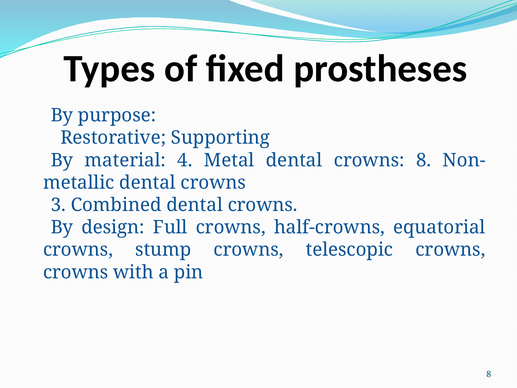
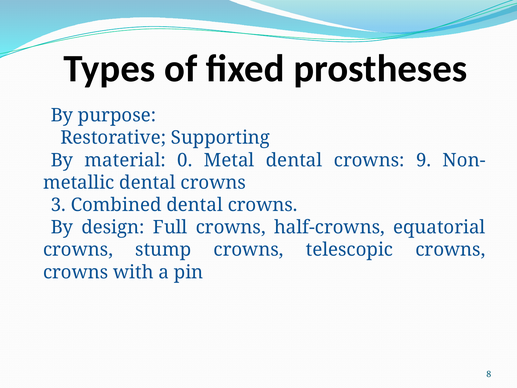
4: 4 -> 0 (185, 160)
crowns 8: 8 -> 9 (424, 160)
